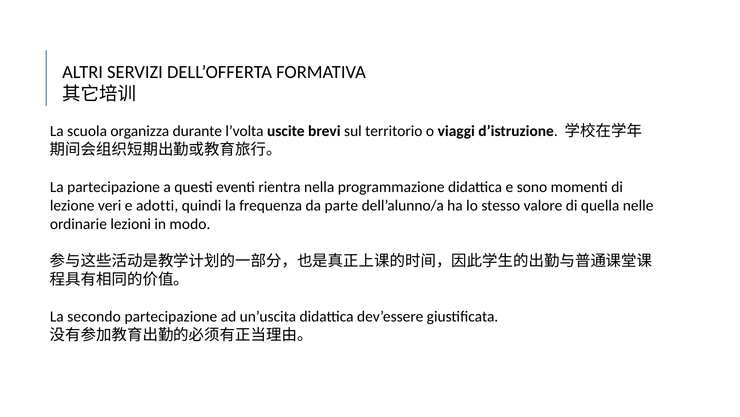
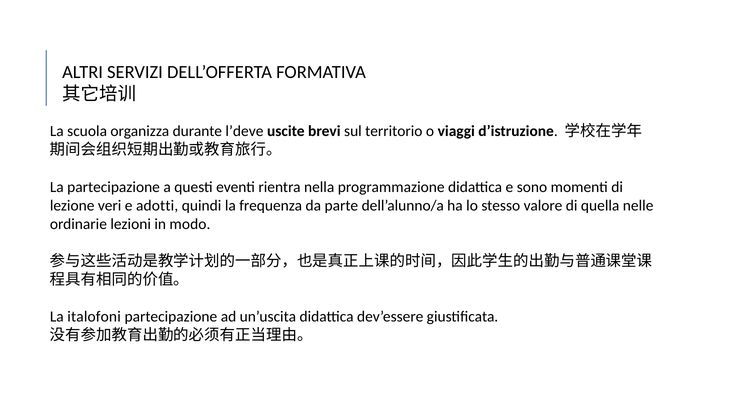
l’volta: l’volta -> l’deve (244, 131)
secondo: secondo -> italofoni (94, 316)
